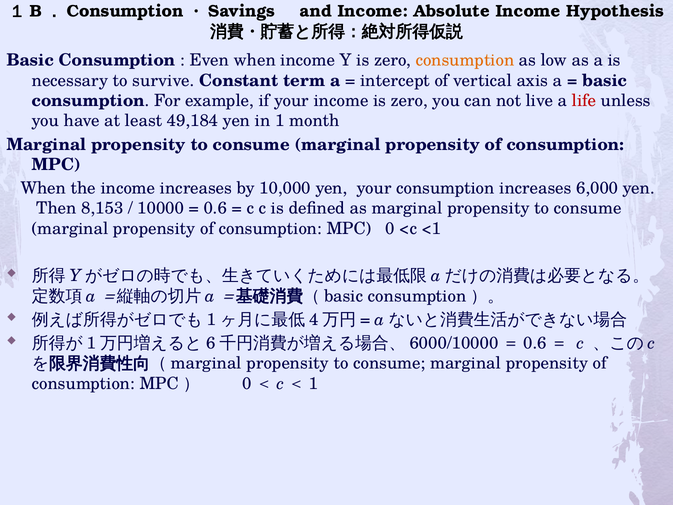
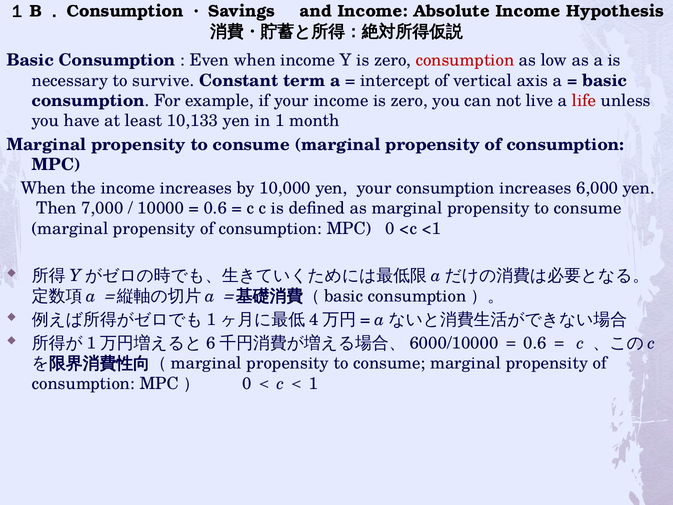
consumption colour: orange -> red (465, 60)
49,184: 49,184 -> 10,133 (193, 121)
8,153: 8,153 -> 7,000 (102, 208)
